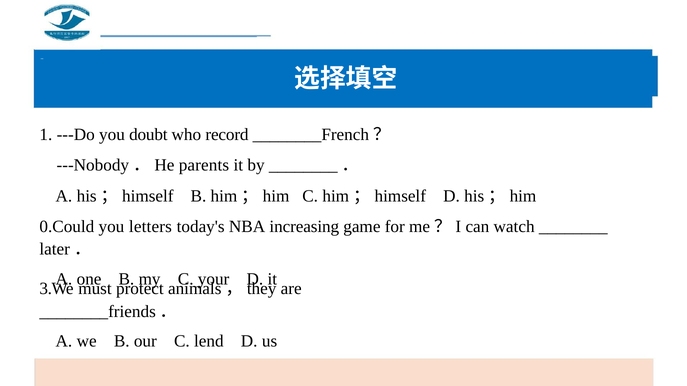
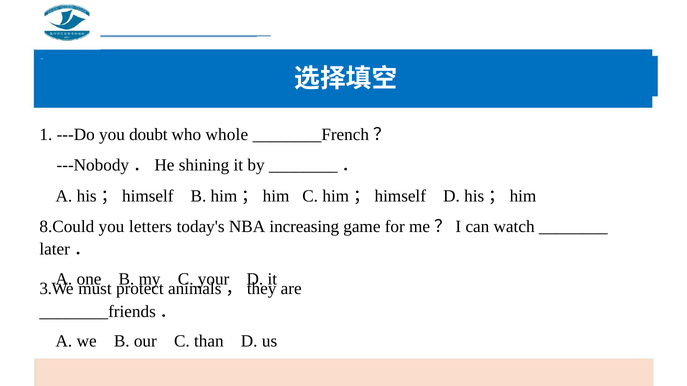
record: record -> whole (227, 135)
parents: parents -> shining (204, 165)
0.Could: 0.Could -> 8.Could (67, 227)
lend: lend -> than (209, 341)
